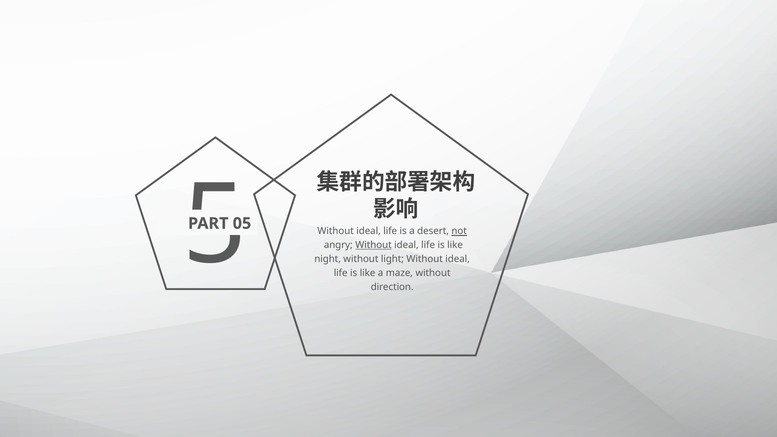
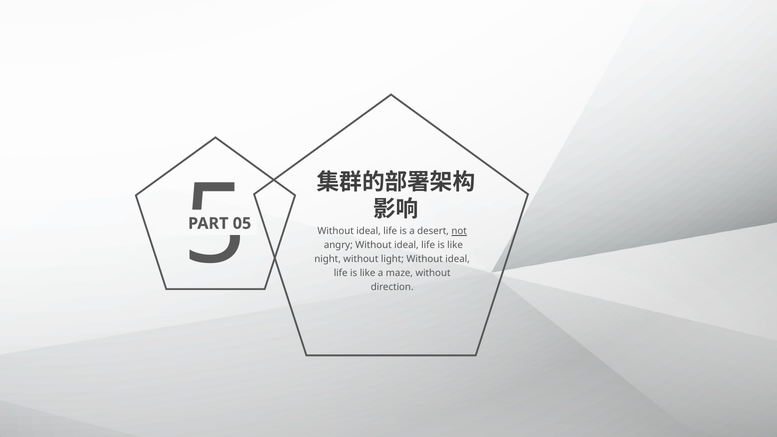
Without underline: present -> none (374, 245)
